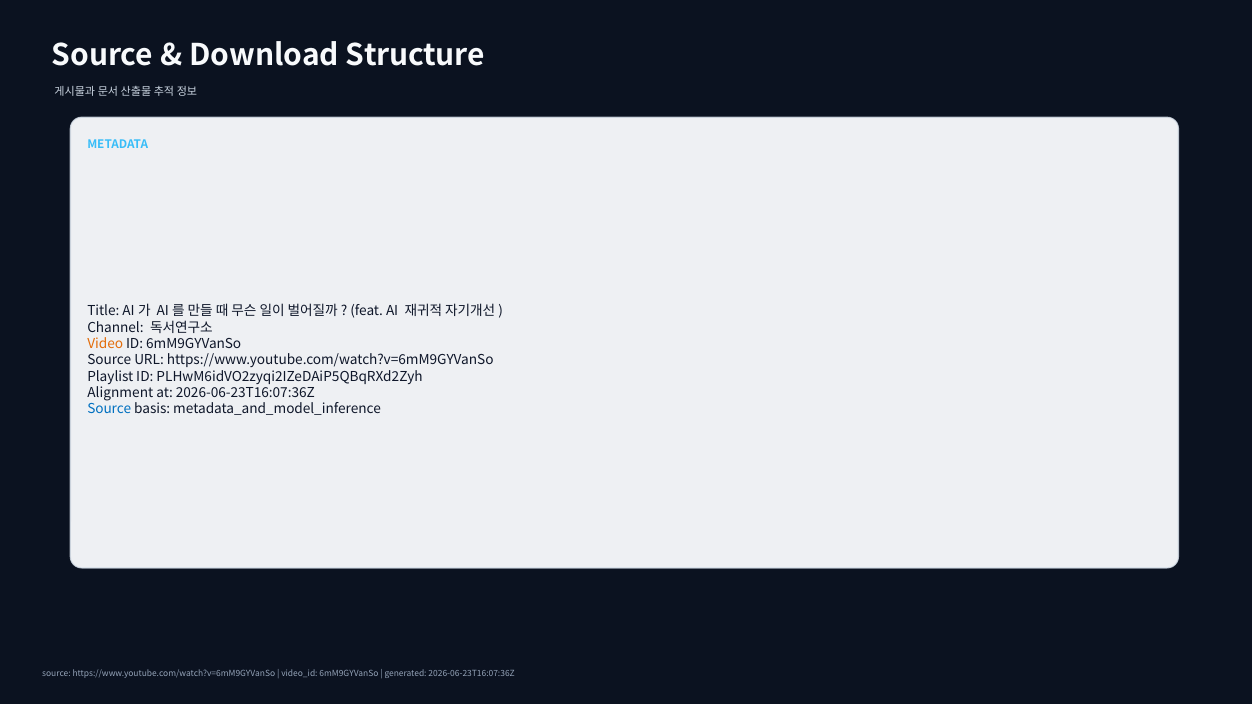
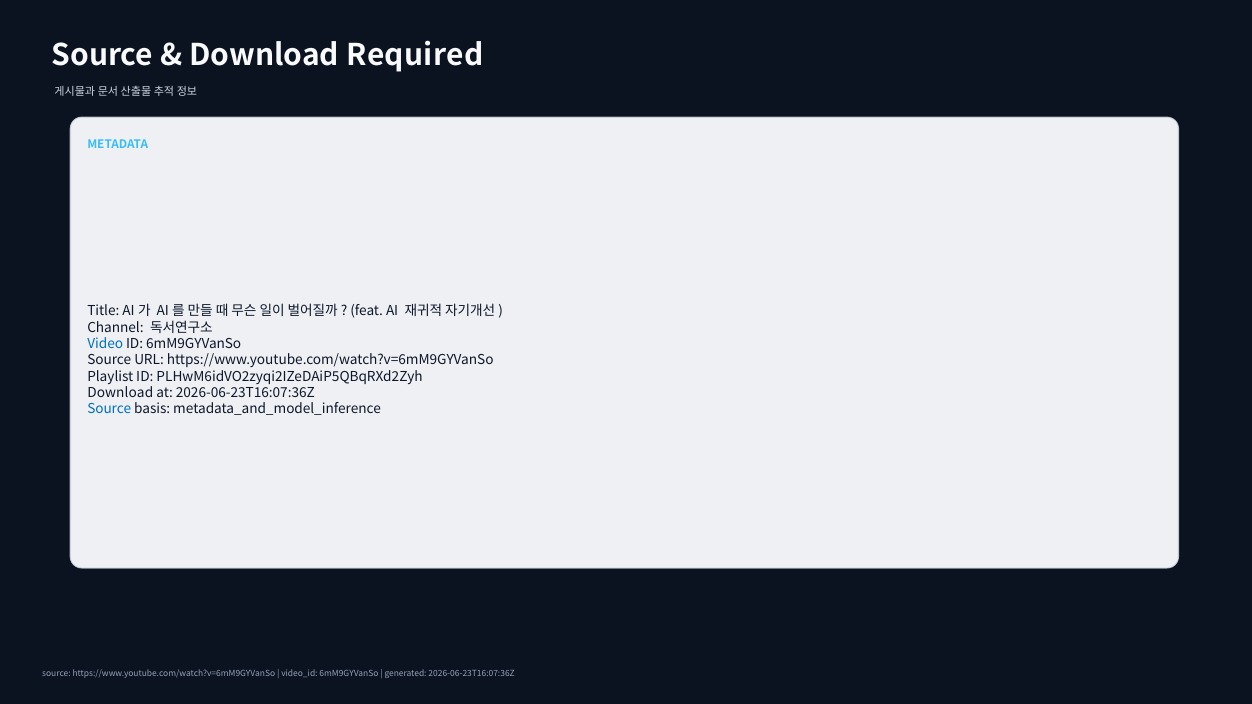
Structure: Structure -> Required (415, 56)
Video colour: orange -> blue (105, 344)
Alignment: Alignment -> Download (120, 393)
